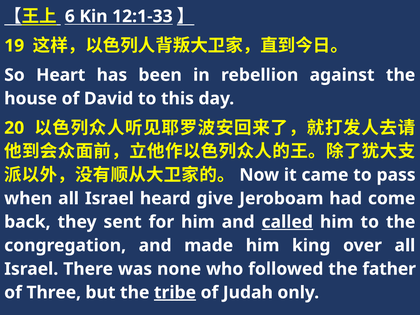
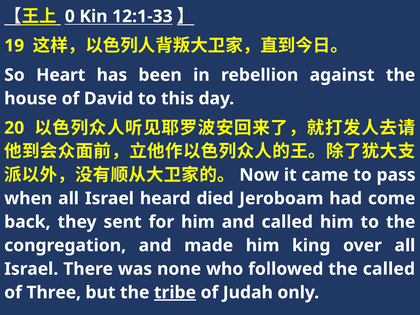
6: 6 -> 0 (70, 16)
give: give -> died (215, 198)
called underline: present -> none (287, 222)
the father: father -> called (389, 269)
